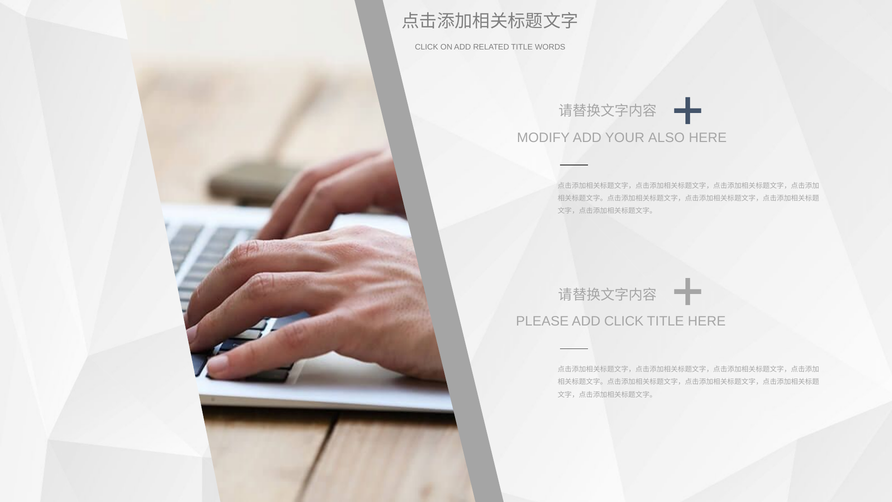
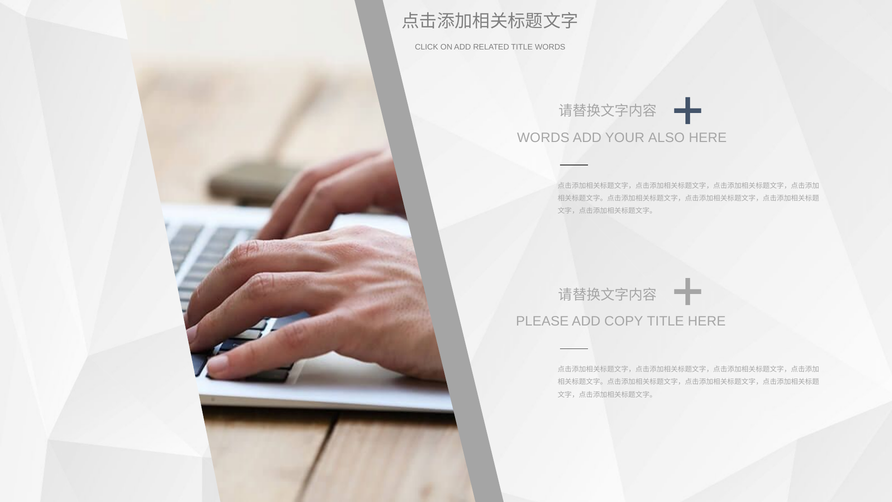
MODIFY: MODIFY -> WORDS (543, 138)
ADD CLICK: CLICK -> COPY (624, 321)
